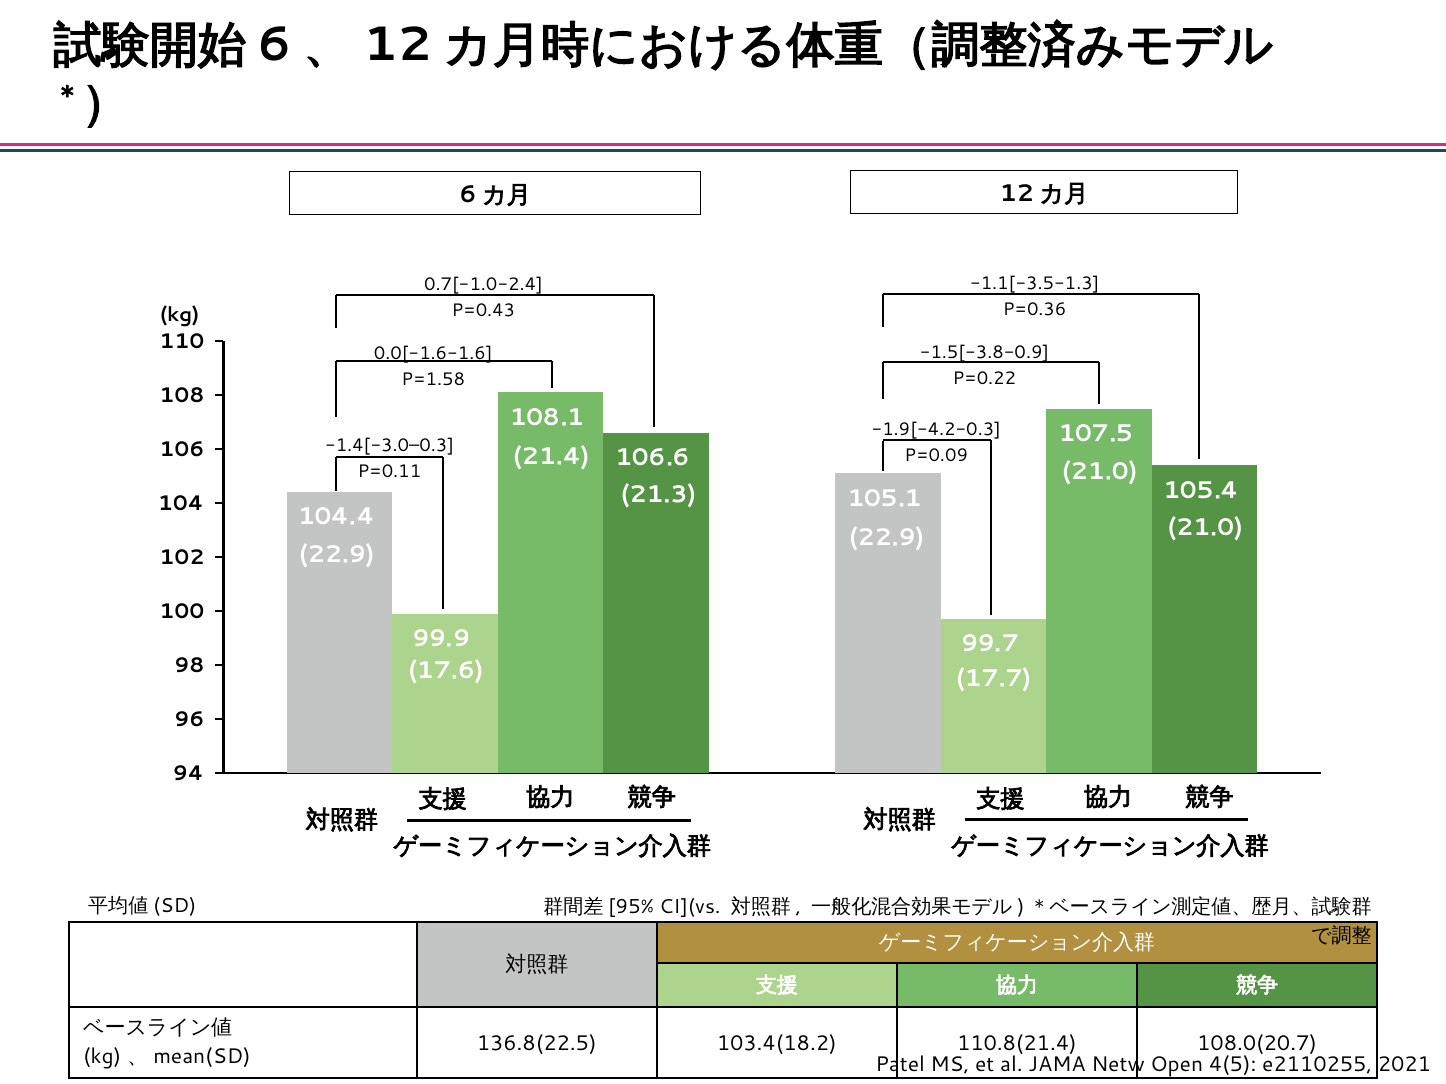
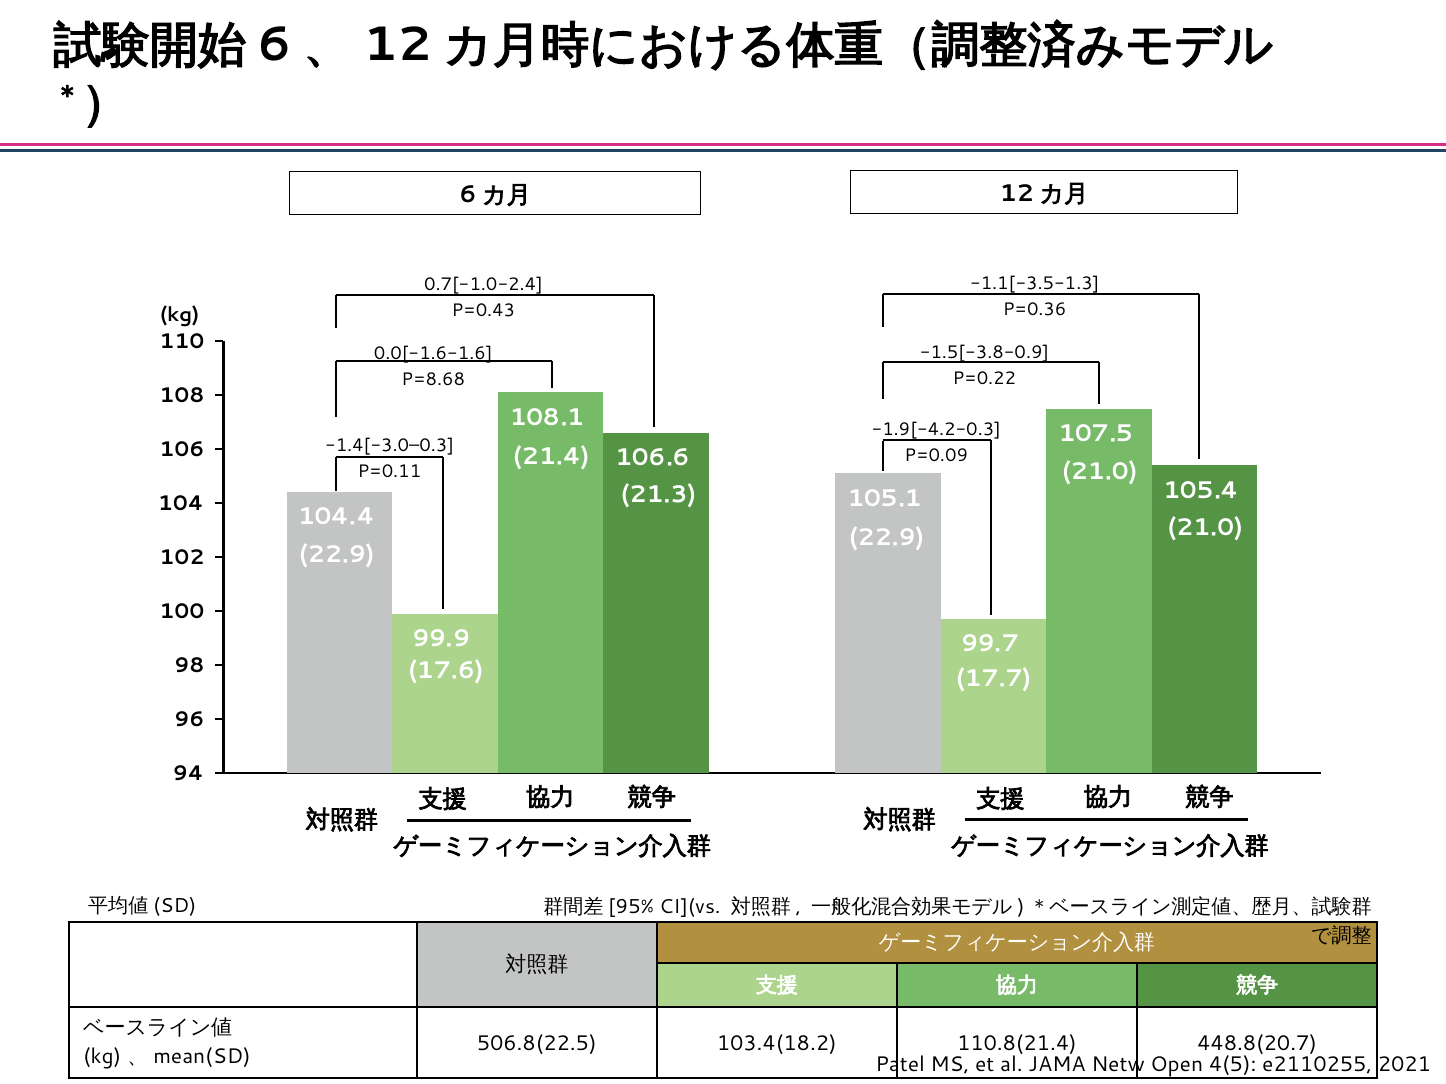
P=1.58: P=1.58 -> P=8.68 (433, 379)
136.8(22.5: 136.8(22.5 -> 506.8(22.5 (537, 1044)
108.0(20.7: 108.0(20.7 -> 448.8(20.7 (1257, 1044)
